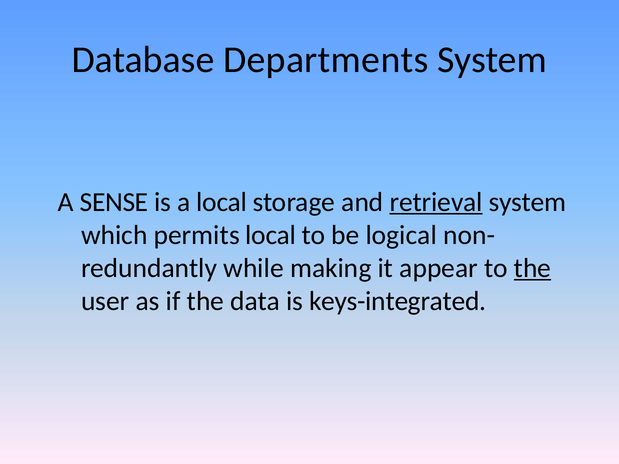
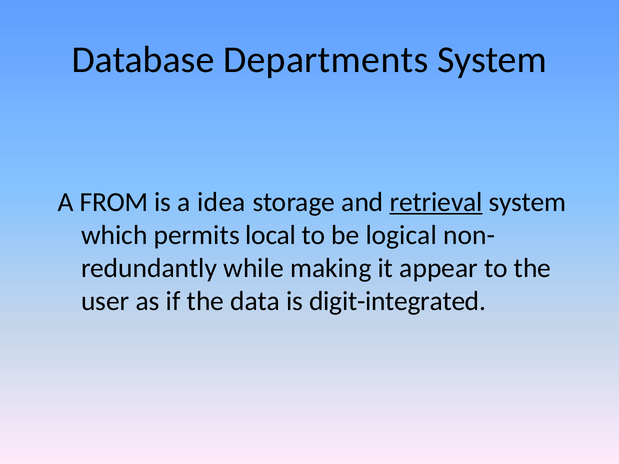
SENSE: SENSE -> FROM (114, 202)
a local: local -> idea (221, 202)
the underline: present -> none (532, 268)
keys-integrated: keys-integrated -> digit-integrated (398, 301)
